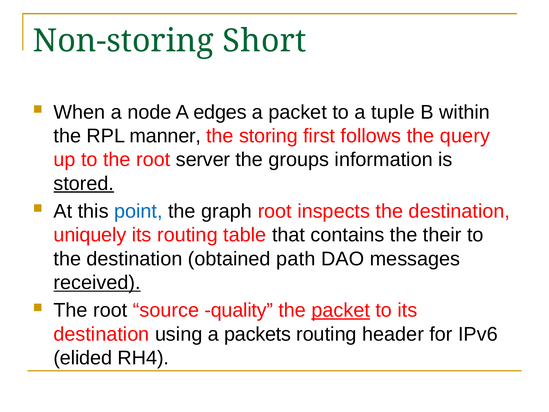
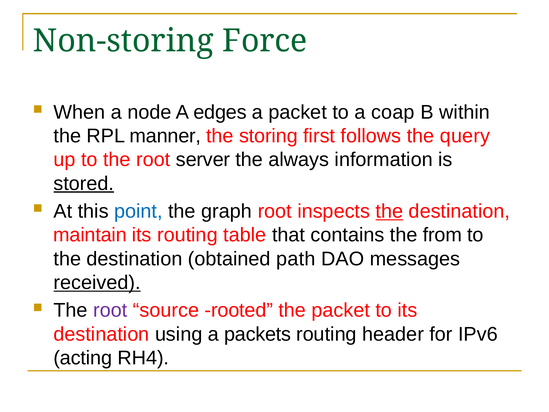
Short: Short -> Force (265, 41)
tuple: tuple -> coap (393, 112)
groups: groups -> always (299, 160)
the underline: none -> present (389, 211)
uniquely: uniquely -> maintain (90, 235)
their: their -> from (442, 235)
root colour: black -> purple (110, 310)
quality: quality -> rooted (239, 310)
packet underline: present -> none (341, 310)
elided: elided -> acting (83, 358)
